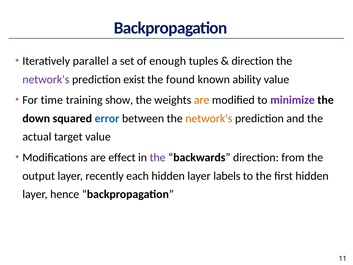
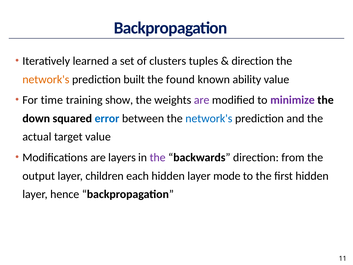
parallel: parallel -> learned (91, 61)
enough: enough -> clusters (168, 61)
network's colour: purple -> orange (46, 79)
exist: exist -> built (134, 79)
are colour: orange -> purple (202, 100)
network's colour: orange -> blue (209, 118)
effect: effect -> layers (122, 157)
recently: recently -> children (105, 176)
labels: labels -> mode (227, 176)
